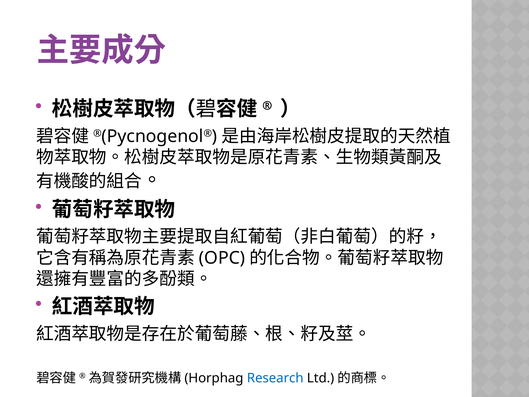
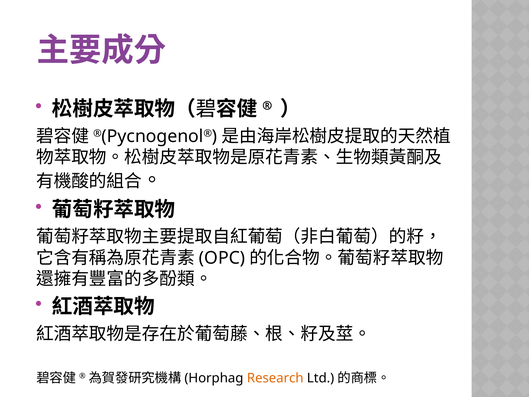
Research colour: blue -> orange (275, 378)
